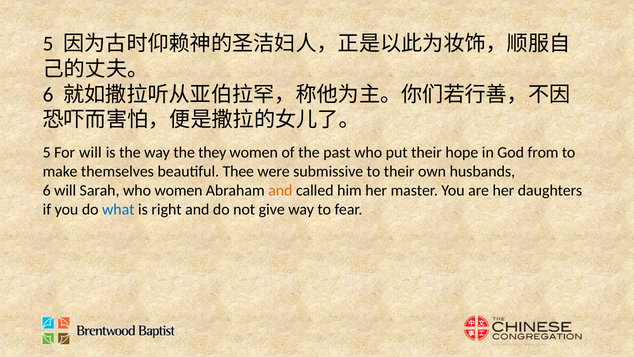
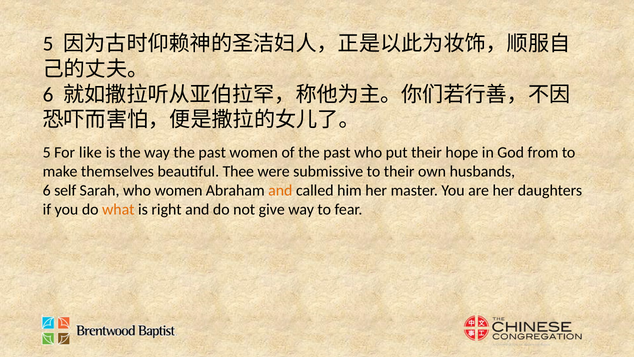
For will: will -> like (90, 152)
way the they: they -> past (212, 152)
6 will: will -> self (65, 190)
what colour: blue -> orange (118, 209)
